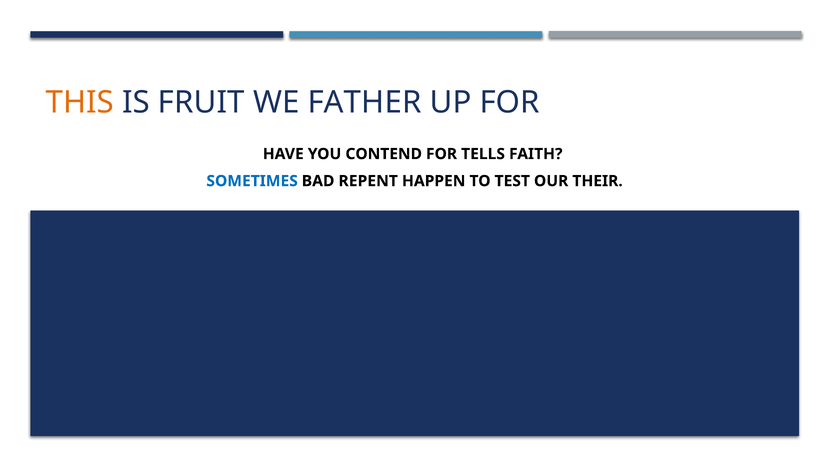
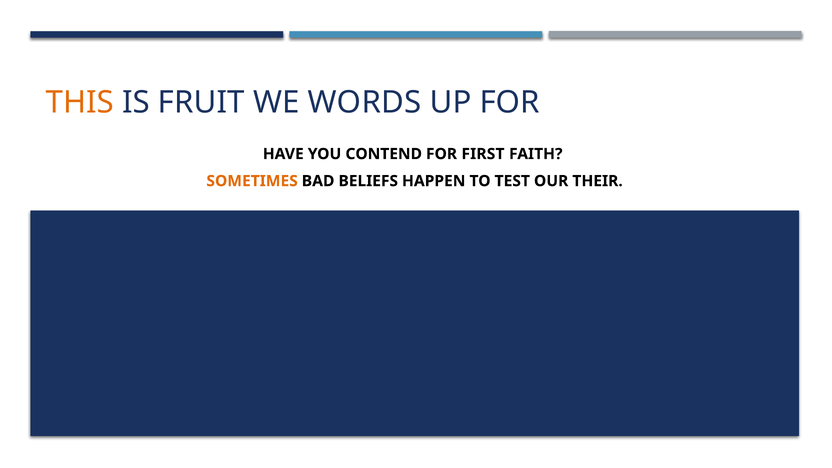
FATHER: FATHER -> WORDS (365, 103)
TELLS: TELLS -> FIRST (483, 154)
SOMETIMES colour: blue -> orange (252, 181)
REPENT: REPENT -> BELIEFS (368, 181)
